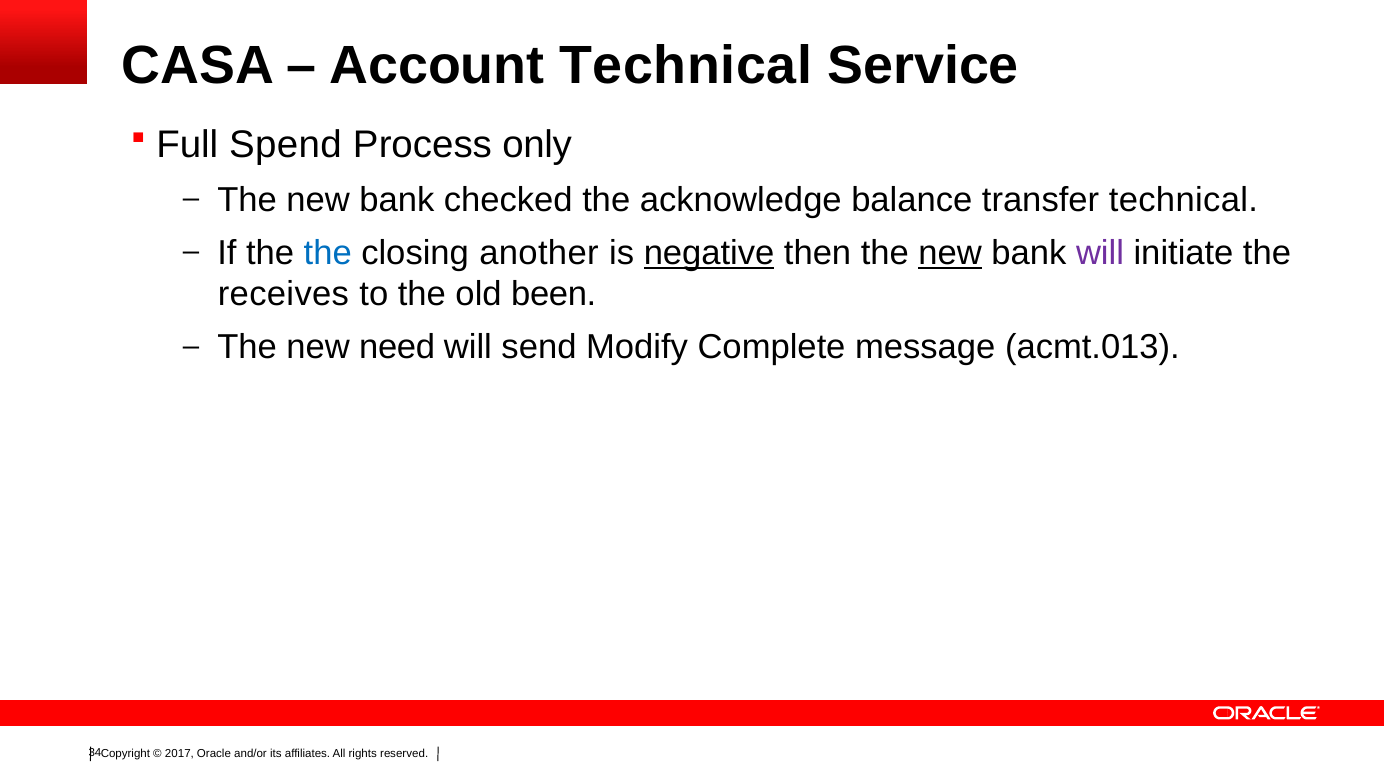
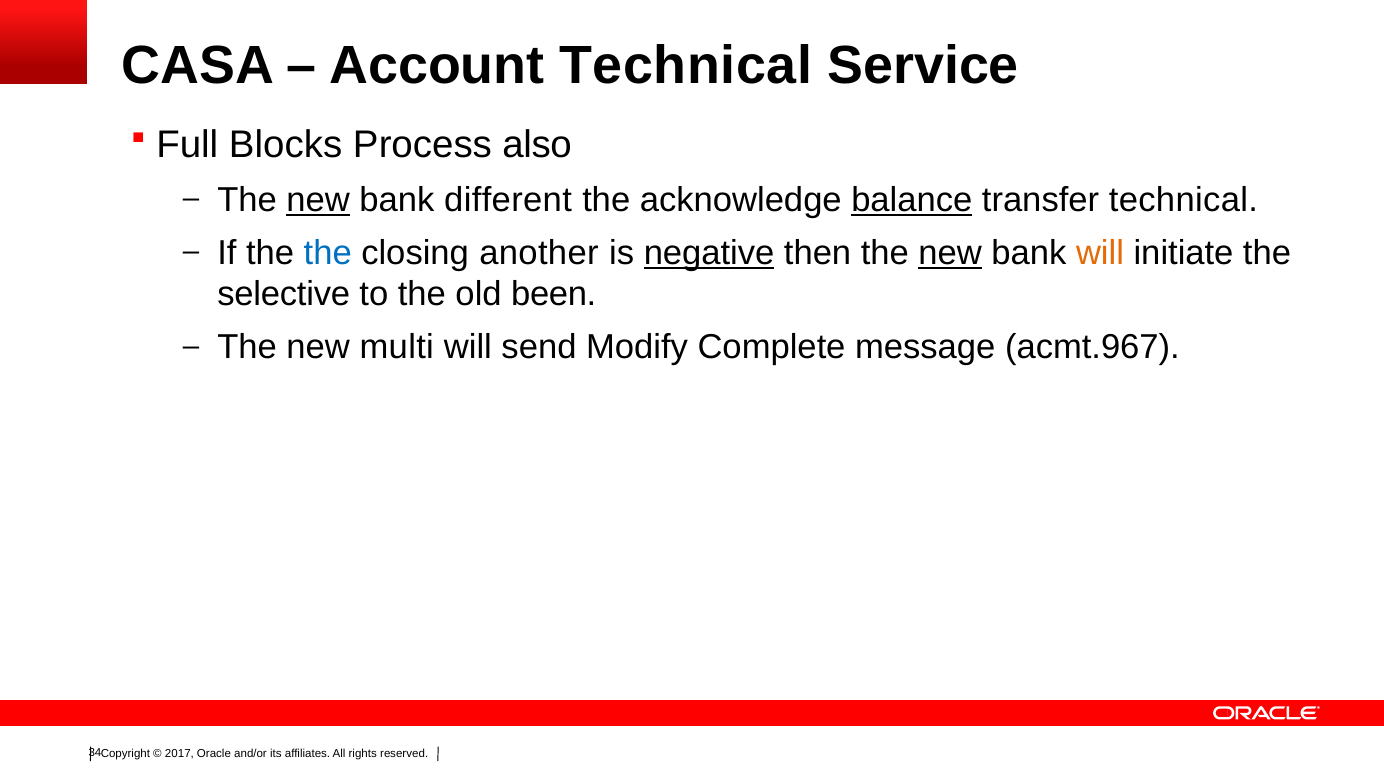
Spend: Spend -> Blocks (286, 145)
only: only -> also (537, 145)
new underline: none -> present (318, 200)
checked: checked -> different (508, 200)
balance underline: none -> present (912, 200)
will colour: purple -> orange (1100, 253)
receives: receives -> selective (284, 294)
need: need -> multi (397, 348)
acmt.013: acmt.013 -> acmt.967 (1092, 348)
